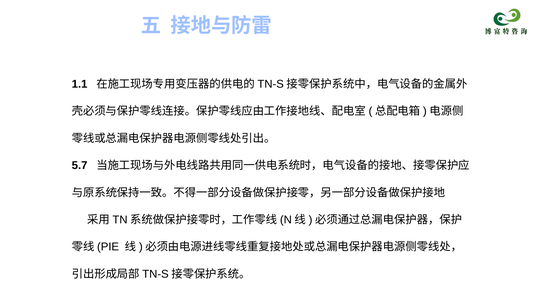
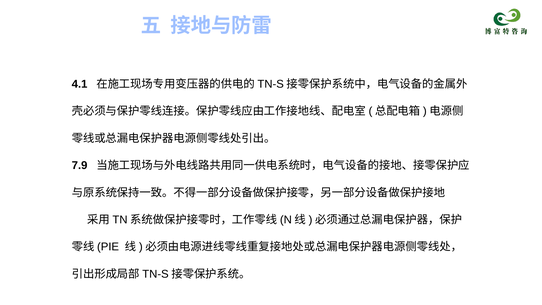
1.1: 1.1 -> 4.1 (80, 84)
5.7: 5.7 -> 7.9 (80, 165)
